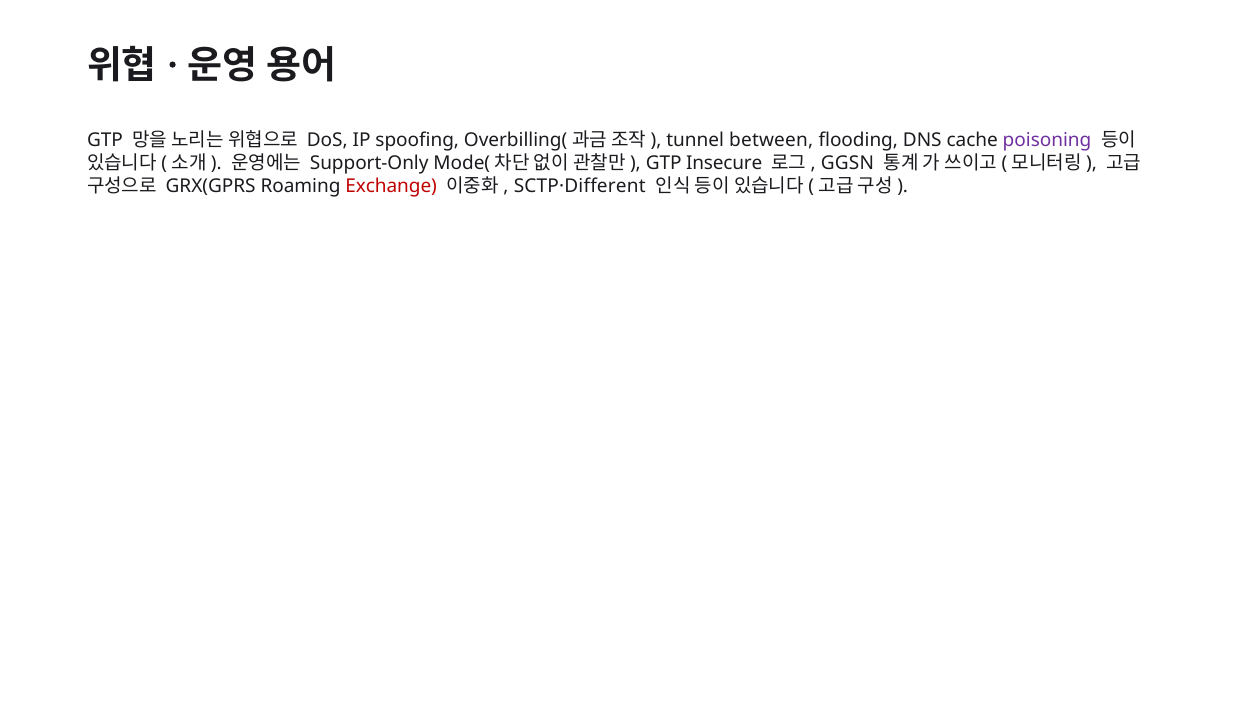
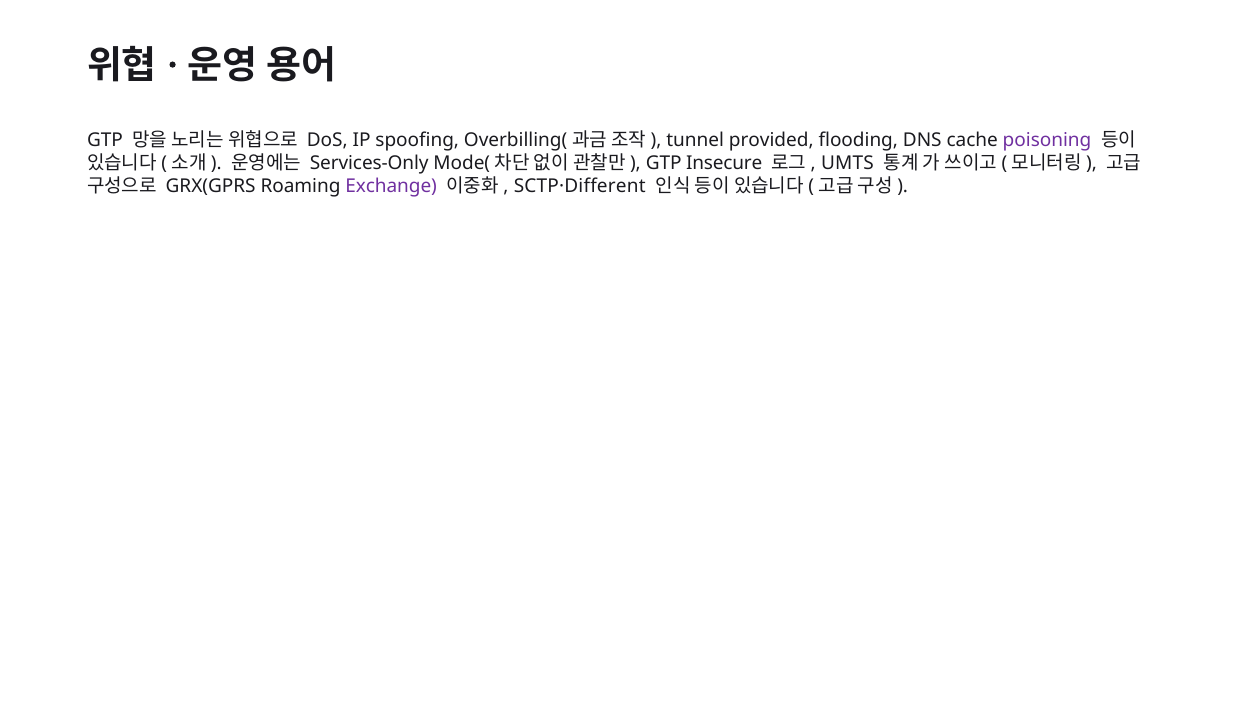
between: between -> provided (771, 140)
Support-Only: Support-Only -> Services-Only (369, 163)
GGSN: GGSN -> UMTS (847, 163)
Exchange colour: red -> purple (391, 186)
